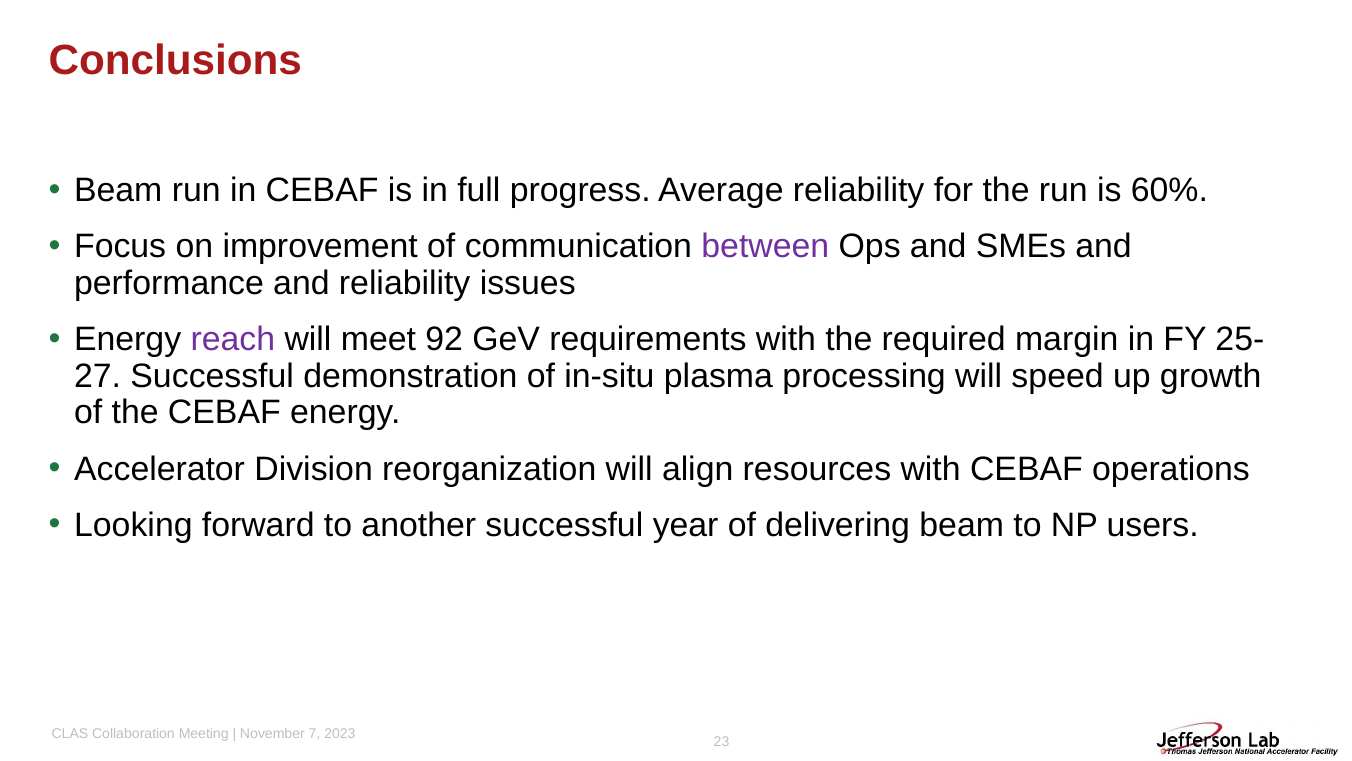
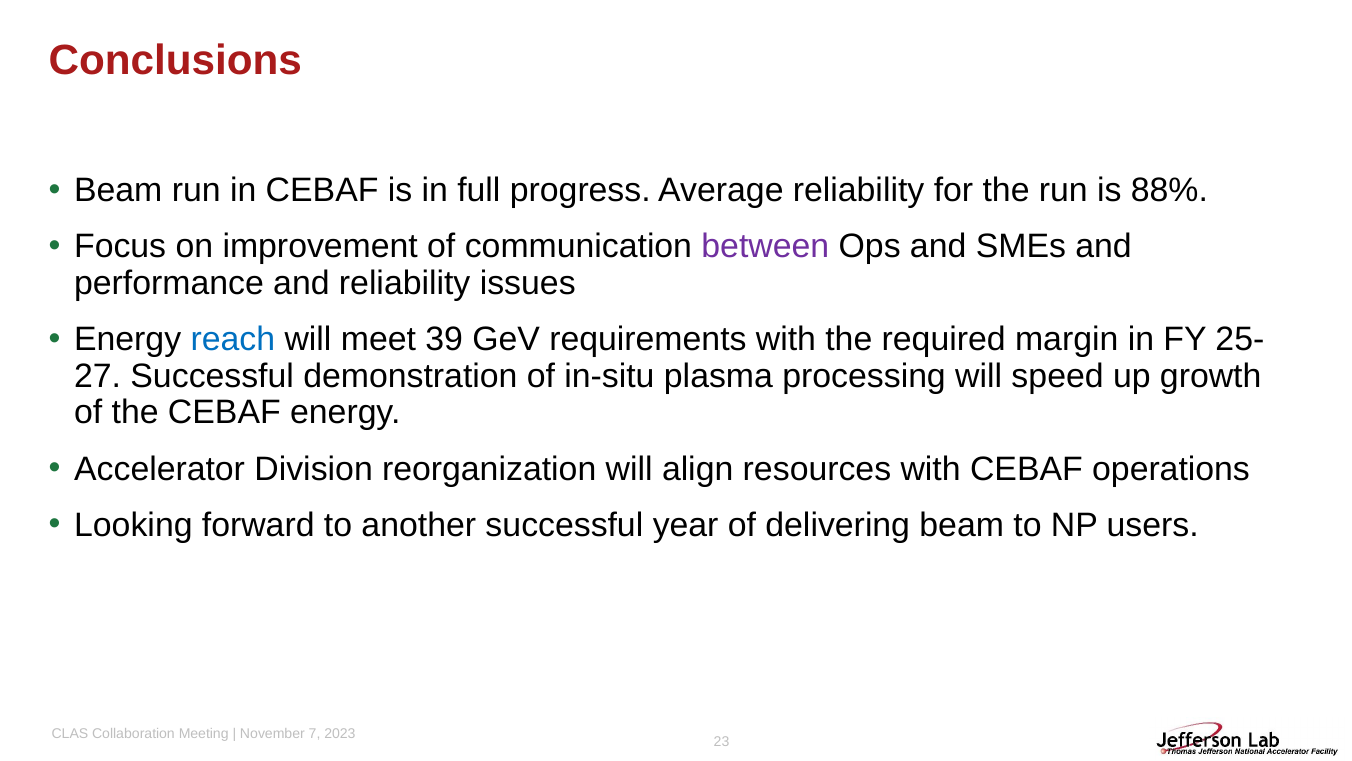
60%: 60% -> 88% (1169, 190)
reach colour: purple -> blue (233, 339)
92: 92 -> 39 (444, 339)
